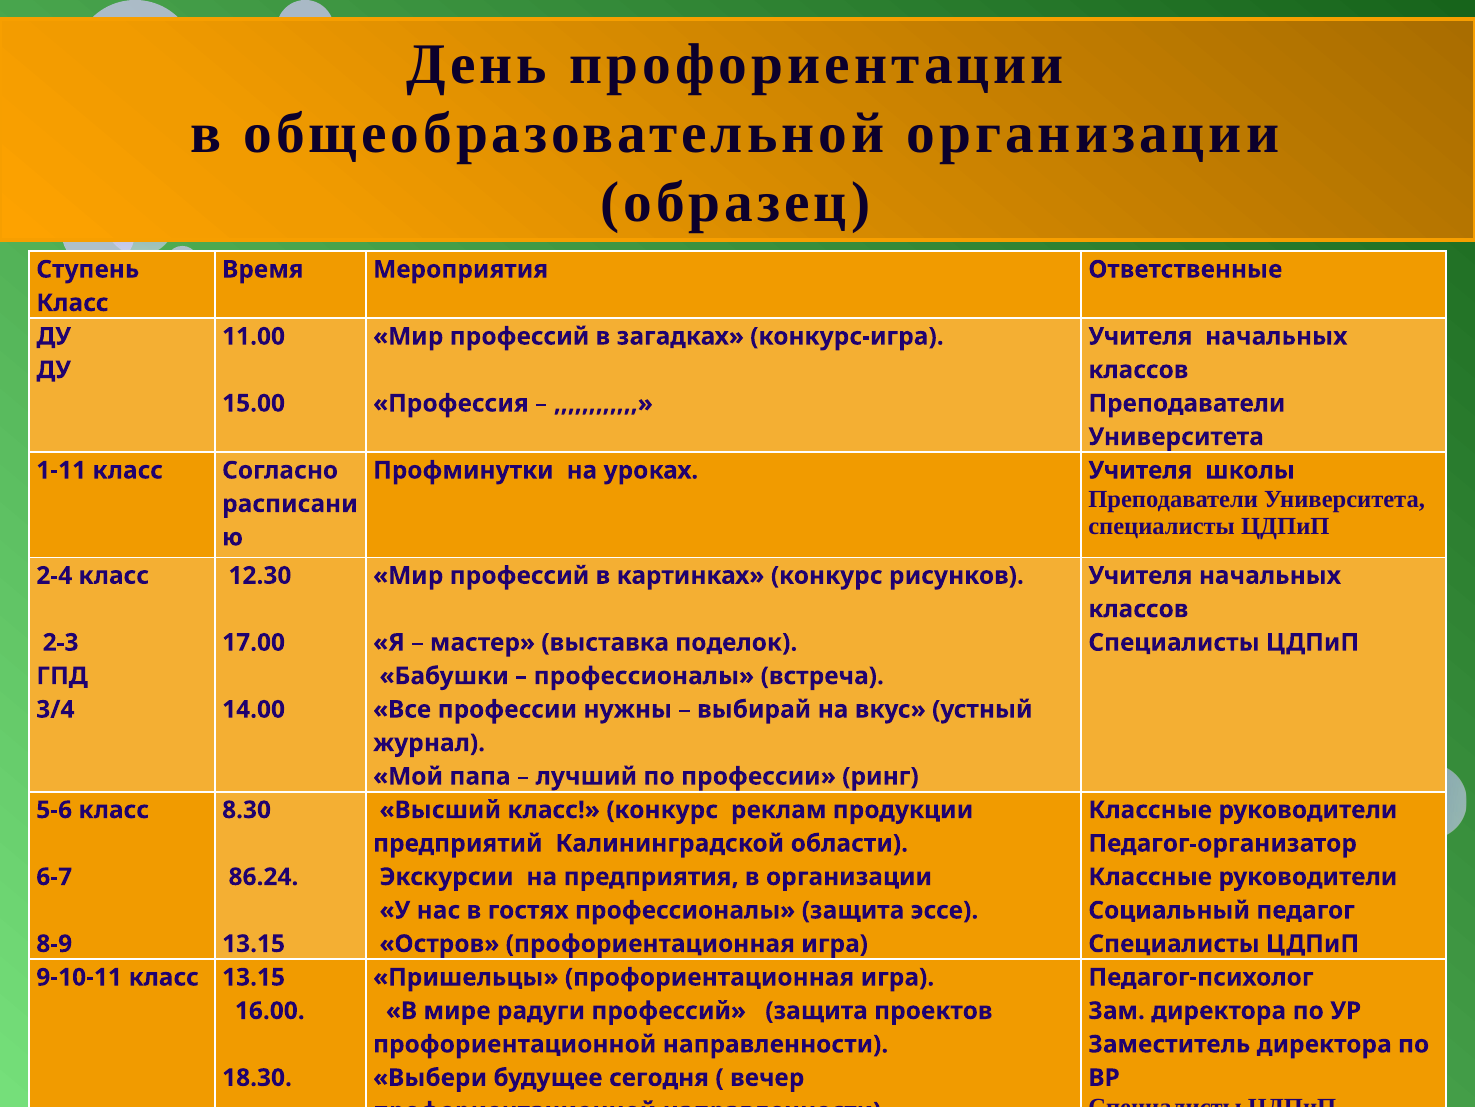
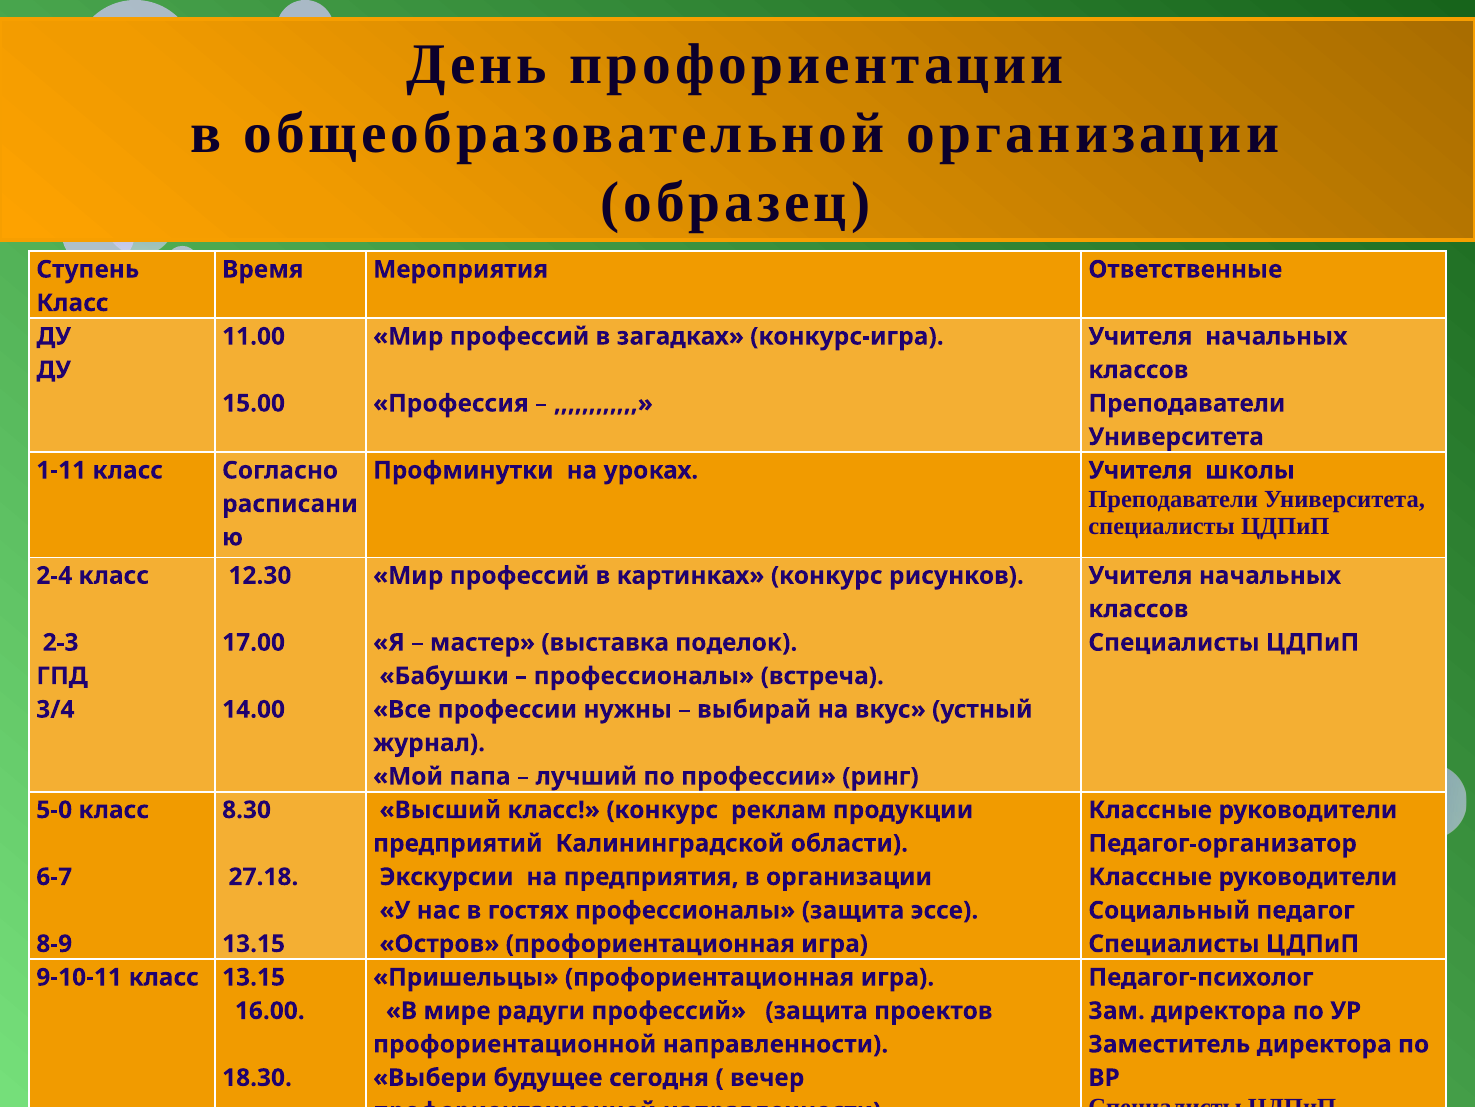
5-6: 5-6 -> 5-0 (54, 809)
86.24: 86.24 -> 27.18 (263, 876)
